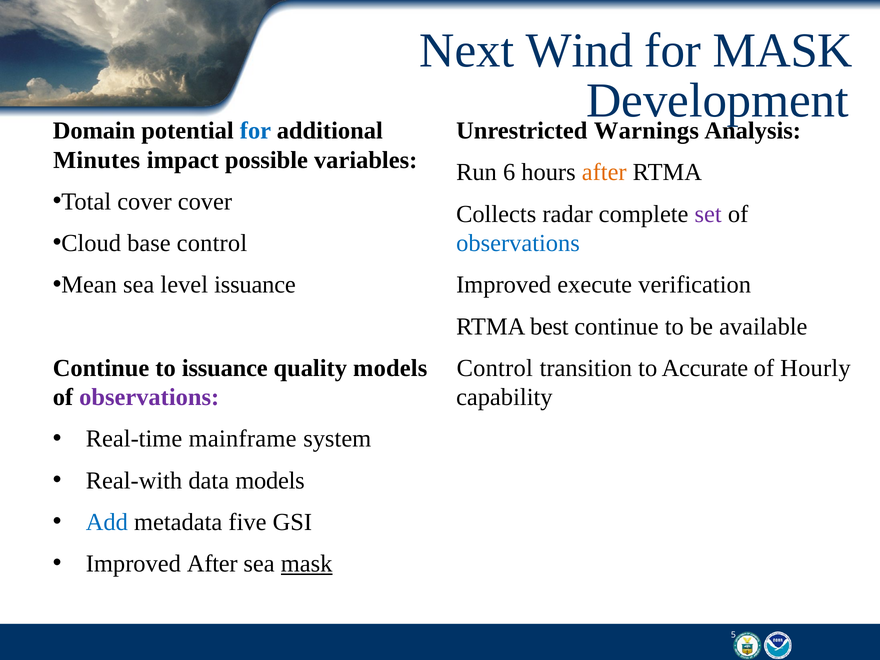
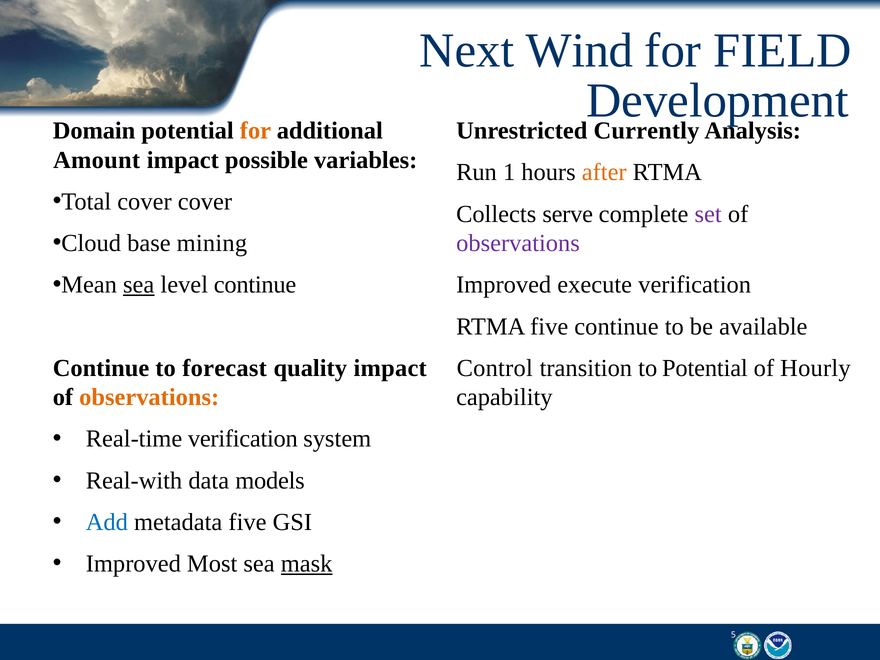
for MASK: MASK -> FIELD (782, 51)
for colour: blue -> orange (255, 131)
Warnings: Warnings -> Currently (646, 131)
Minutes: Minutes -> Amount (97, 160)
6: 6 -> 1 (509, 172)
radar: radar -> serve (568, 214)
base control: control -> mining (212, 243)
observations colour: blue -> purple (518, 243)
sea underline: none -> present (139, 285)
level issuance: issuance -> continue (255, 285)
RTMA best: best -> five (549, 326)
to issuance: issuance -> forecast (225, 368)
quality models: models -> impact (390, 368)
to Accurate: Accurate -> Potential (705, 368)
observations colour: purple -> orange (149, 397)
Real-time mainframe: mainframe -> verification (243, 439)
Improved After: After -> Most (212, 564)
